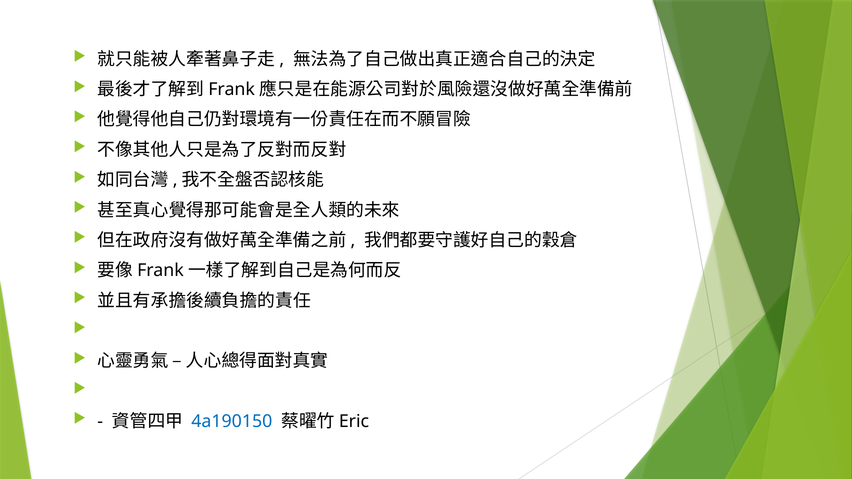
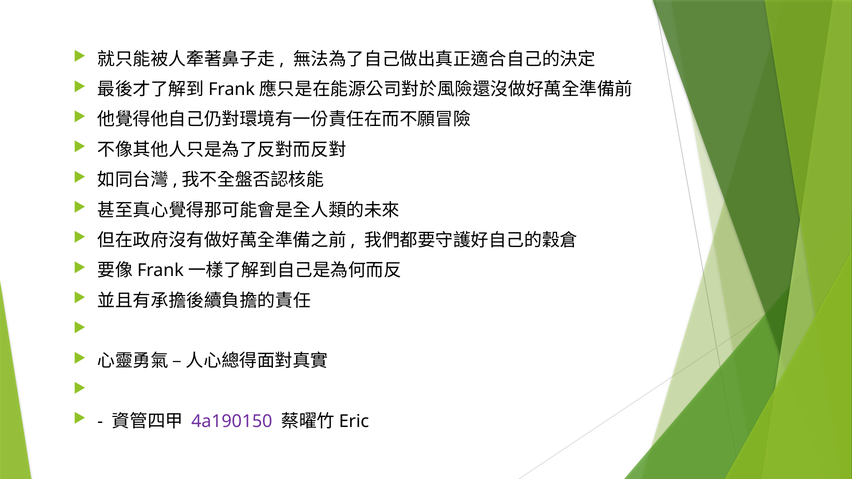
4a190150 colour: blue -> purple (232, 422)
